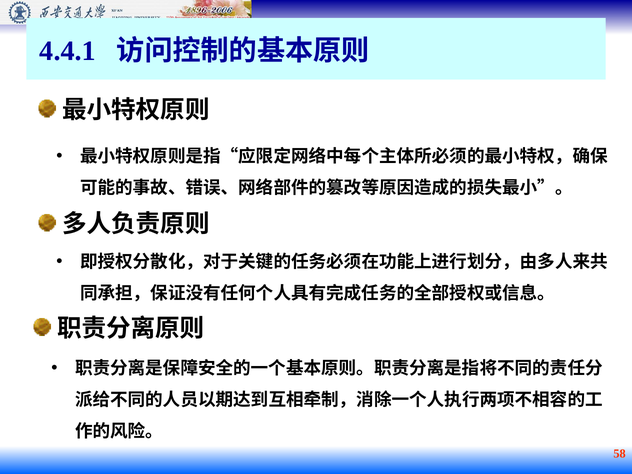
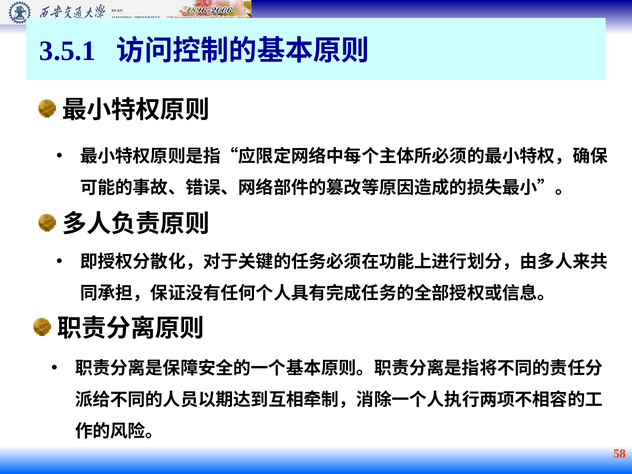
4.4.1: 4.4.1 -> 3.5.1 (68, 51)
